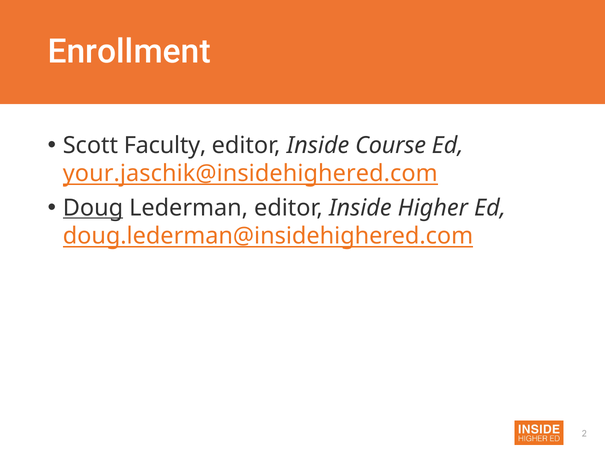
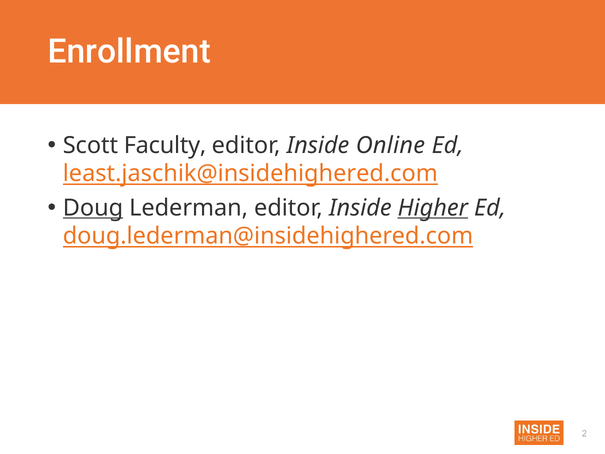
Course: Course -> Online (390, 145)
your.jaschik@insidehighered.com: your.jaschik@insidehighered.com -> least.jaschik@insidehighered.com (250, 173)
Higher underline: none -> present (433, 208)
